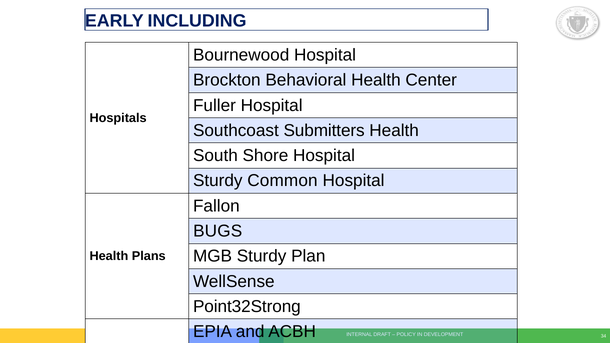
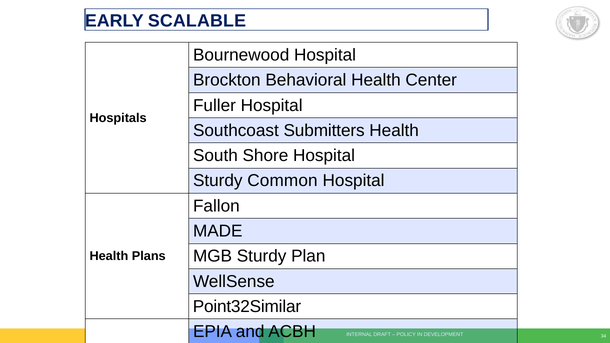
INCLUDING: INCLUDING -> SCALABLE (197, 21)
BUGS: BUGS -> MADE (218, 231)
Point32Strong: Point32Strong -> Point32Similar (247, 307)
